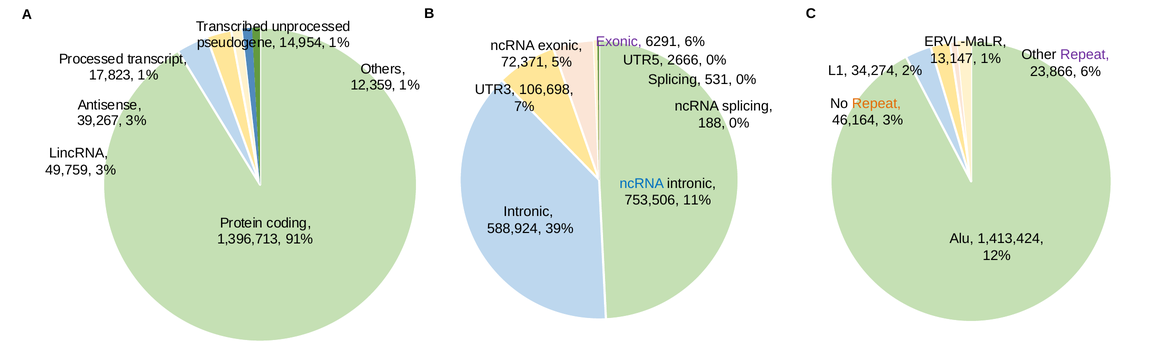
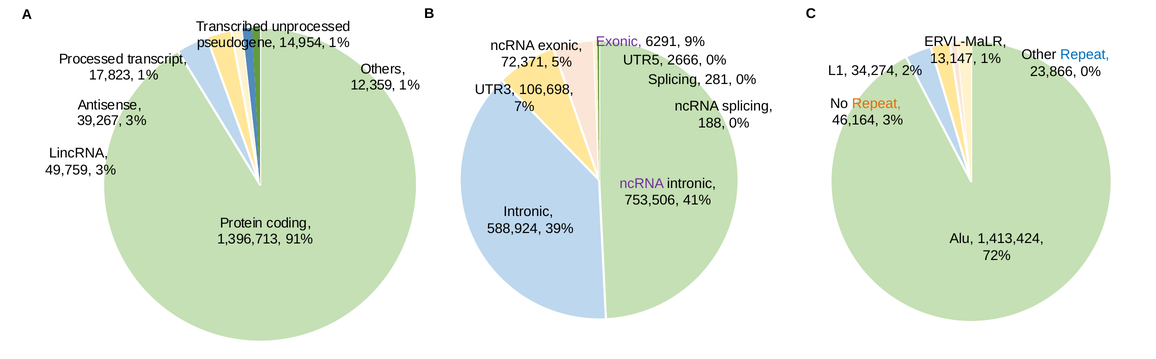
6291 6%: 6% -> 9% (695, 42)
Repeat colour: purple -> blue (1085, 54)
23,866 6%: 6% -> 0% (1091, 71)
531: 531 -> 281 (718, 80)
ncRNA colour: blue -> purple (642, 183)
11%: 11% -> 41% (697, 200)
12%: 12% -> 72% (997, 255)
